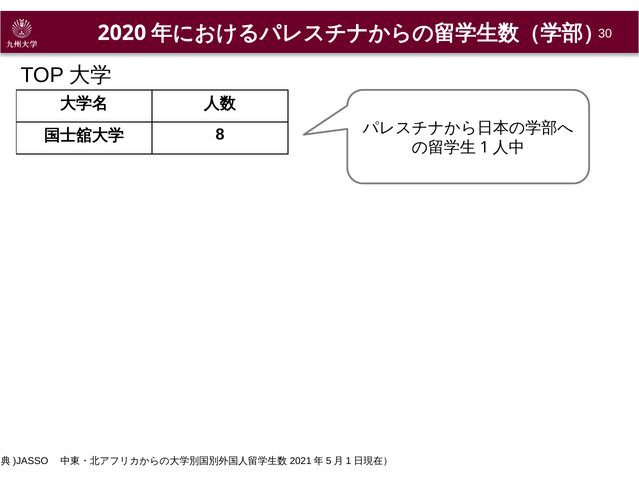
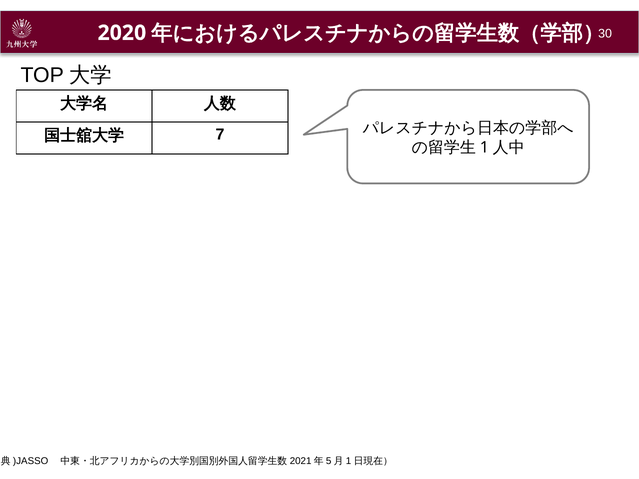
8: 8 -> 7 (220, 134)
